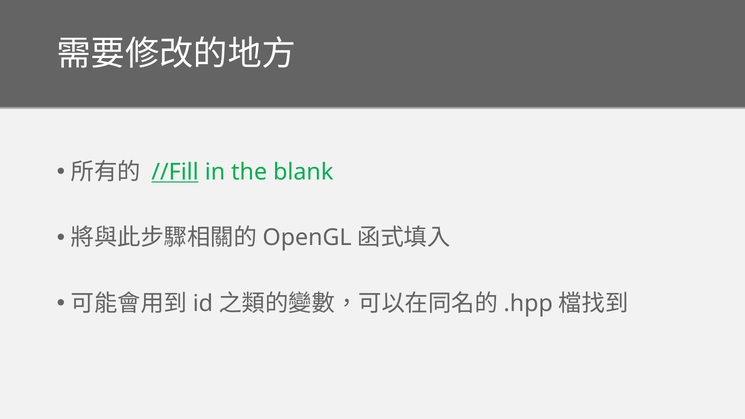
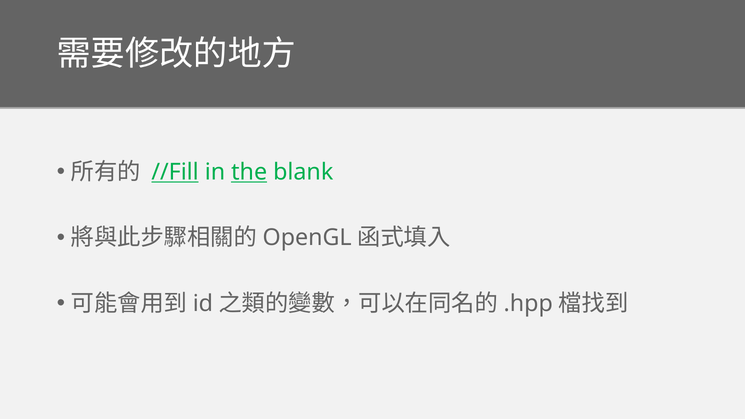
the underline: none -> present (249, 172)
